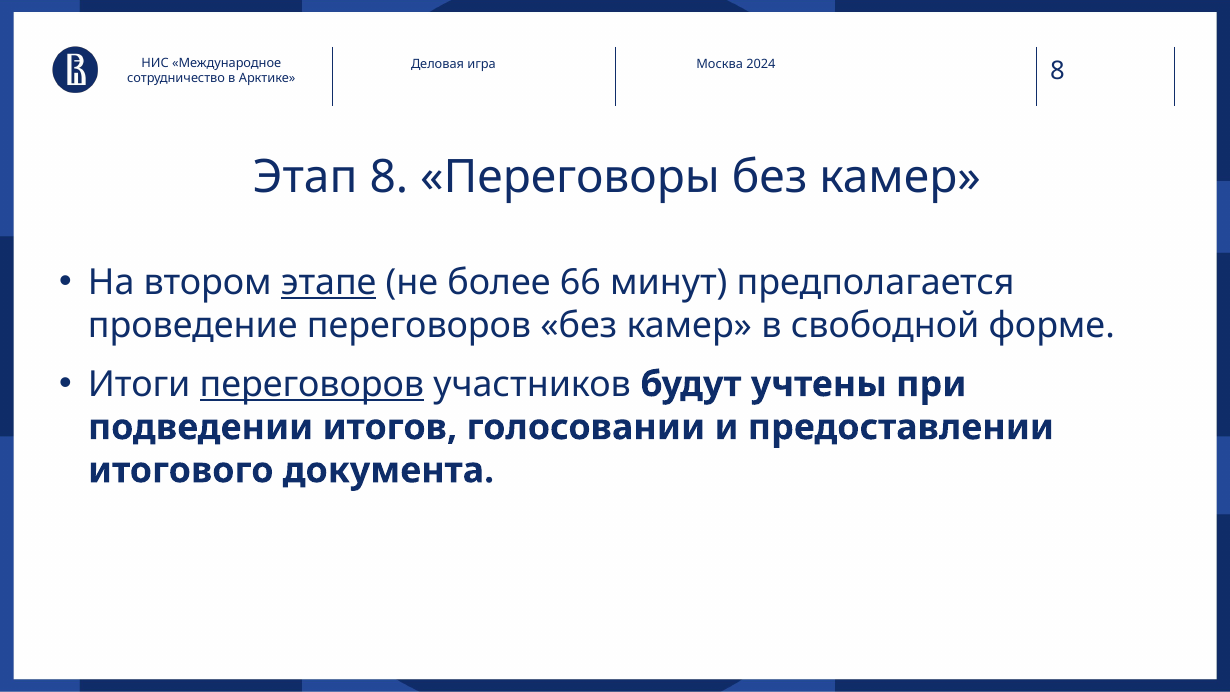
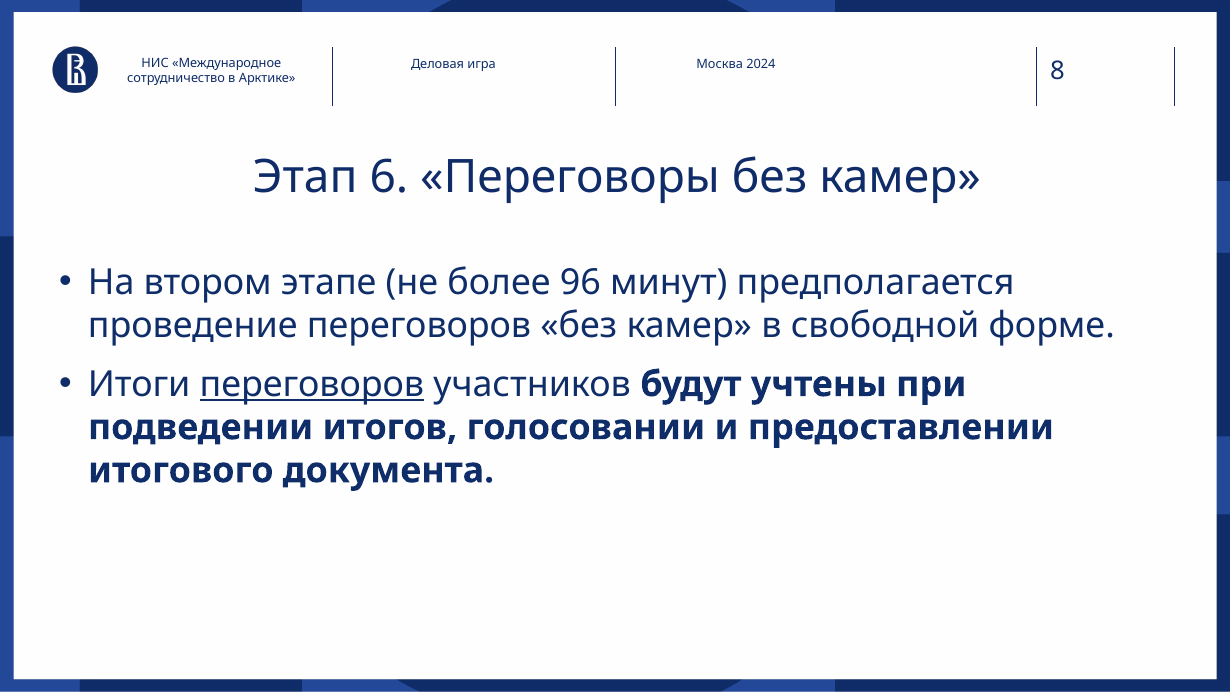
Этап 8: 8 -> 6 (389, 177)
этапе underline: present -> none (329, 283)
66: 66 -> 96 (580, 283)
